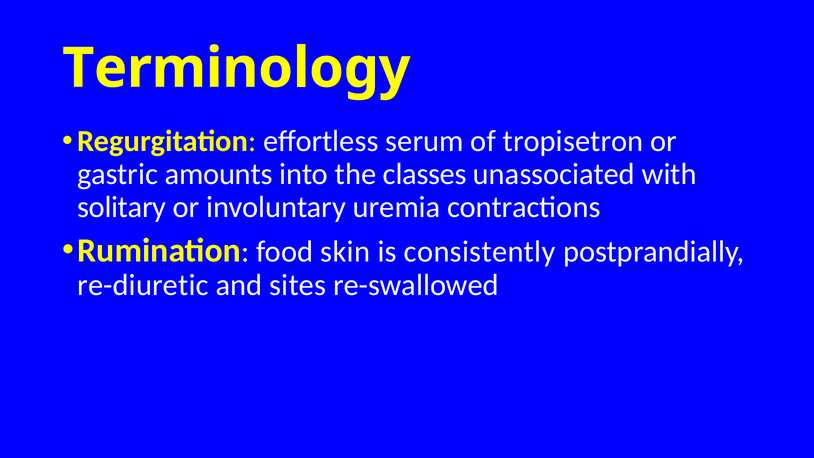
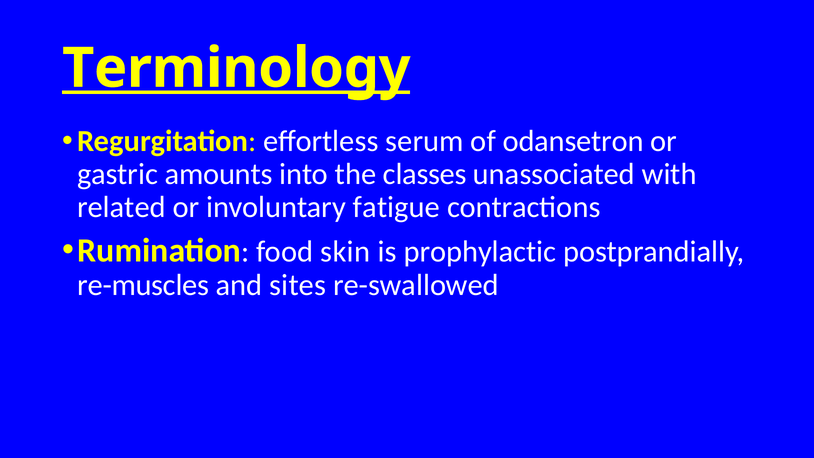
Terminology underline: none -> present (236, 68)
tropisetron: tropisetron -> odansetron (573, 141)
solitary: solitary -> related (122, 207)
uremia: uremia -> fatigue (397, 207)
consistently: consistently -> prophylactic (480, 252)
re-diuretic: re-diuretic -> re-muscles (143, 285)
